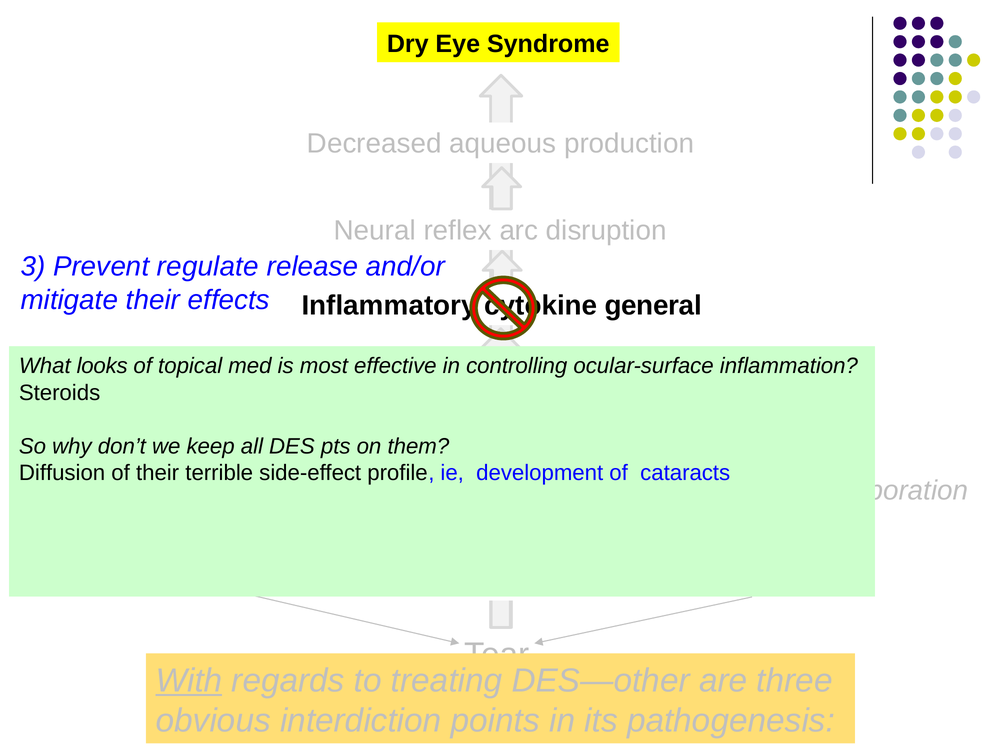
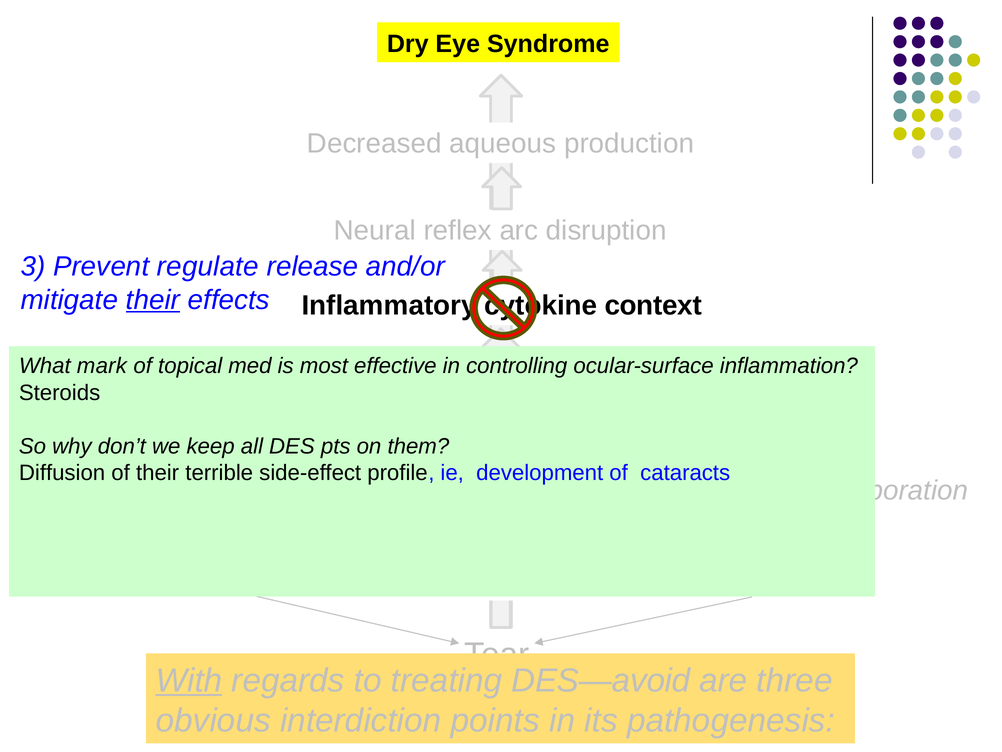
their underline: none -> present (153, 300)
general: general -> context (653, 305)
looks: looks -> mark (102, 366)
DES—other: DES—other -> DES—avoid (601, 680)
